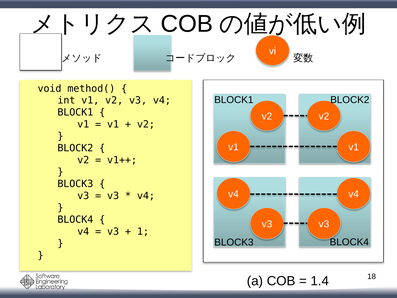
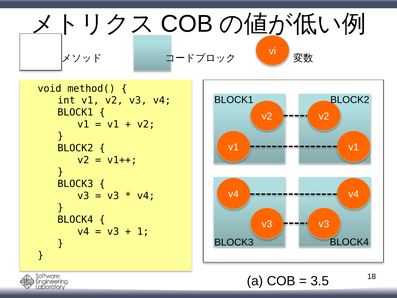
1.4: 1.4 -> 3.5 (320, 281)
